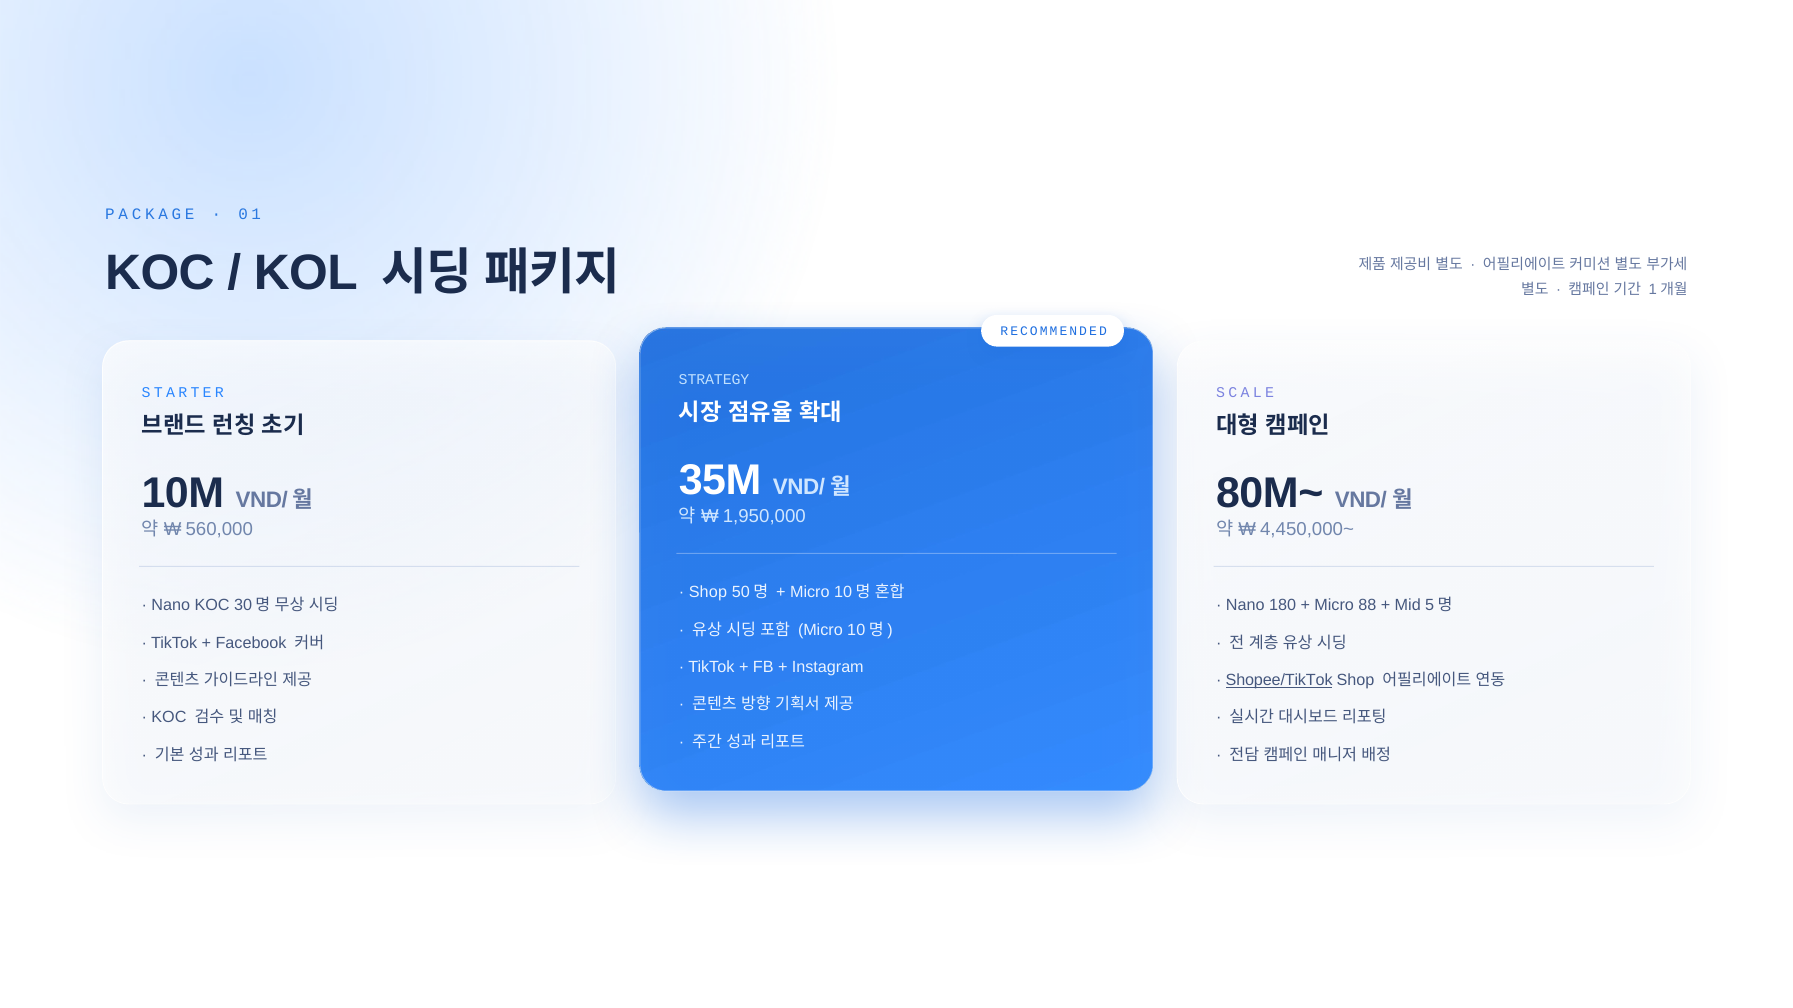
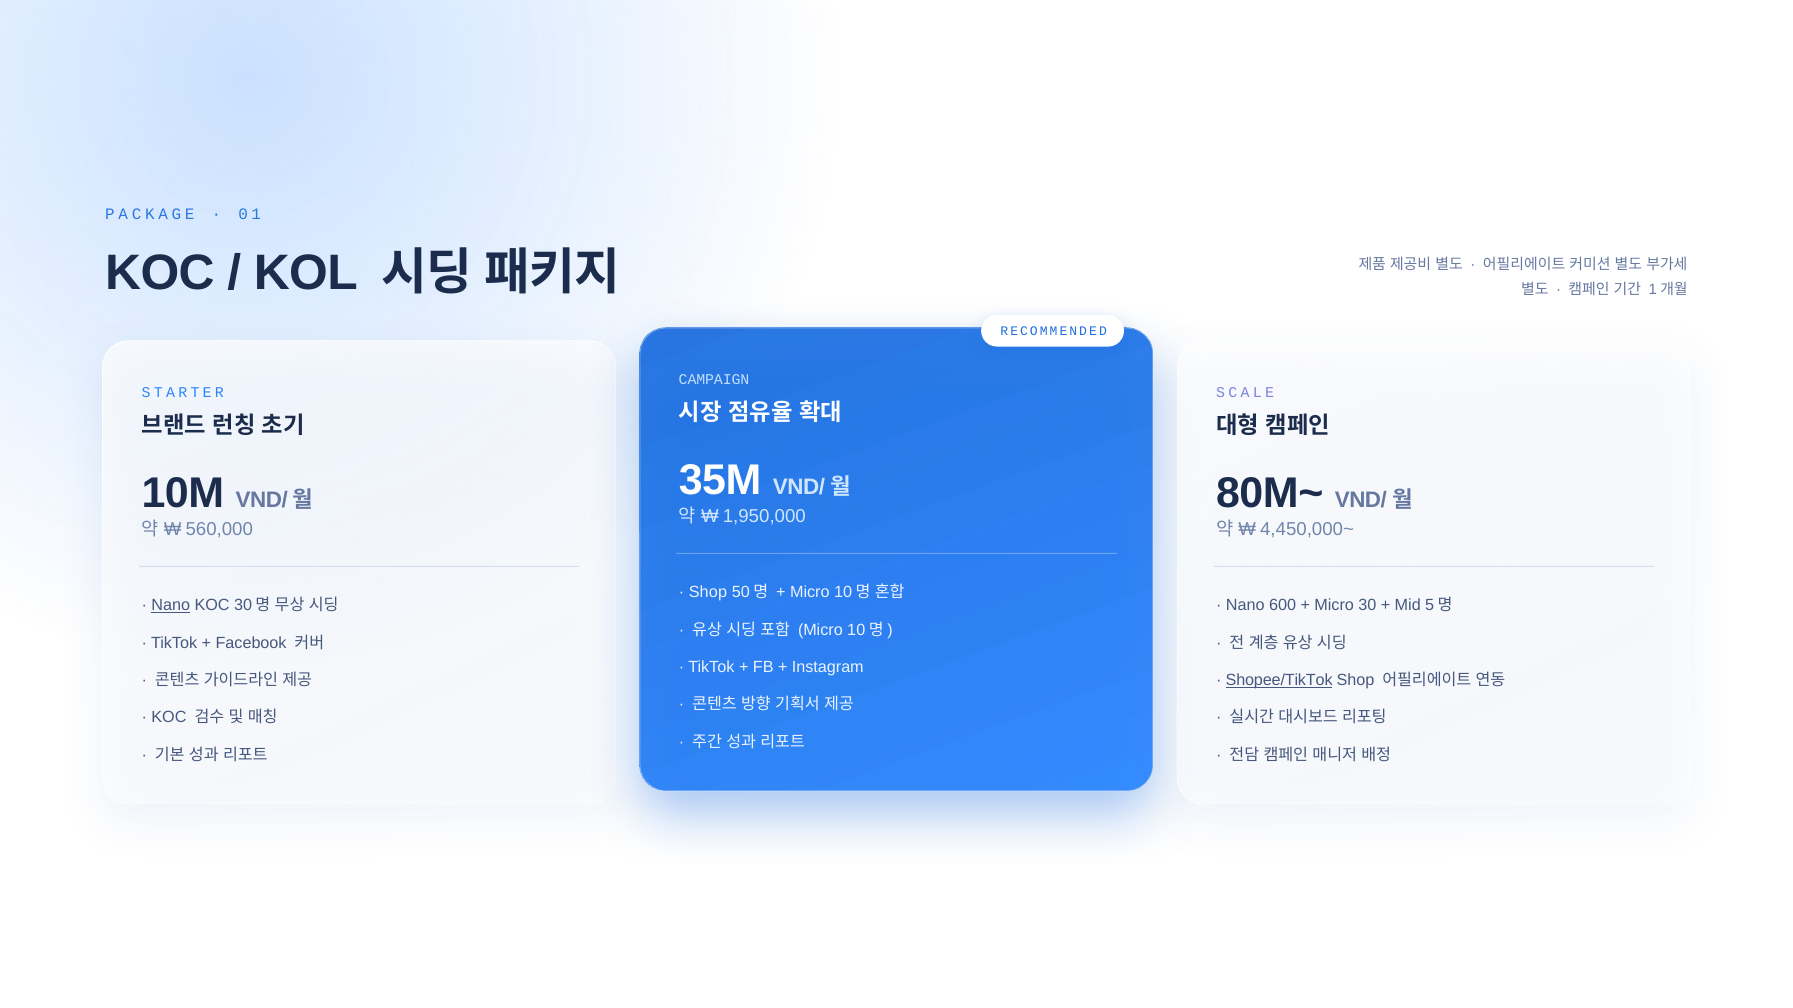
STRATEGY: STRATEGY -> CAMPAIGN (714, 380)
Nano underline: none -> present (171, 606)
180: 180 -> 600 (1283, 606)
Micro 88: 88 -> 30 (1367, 606)
